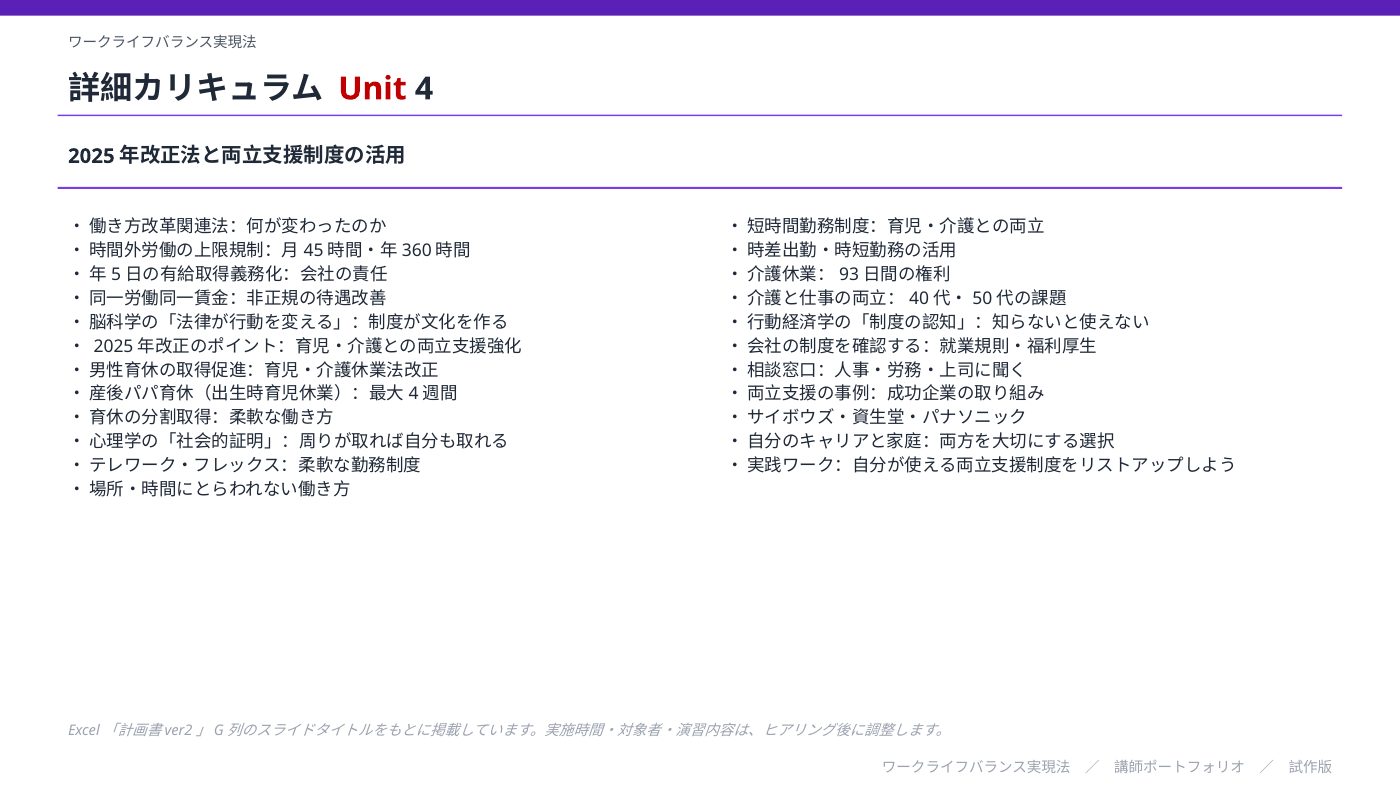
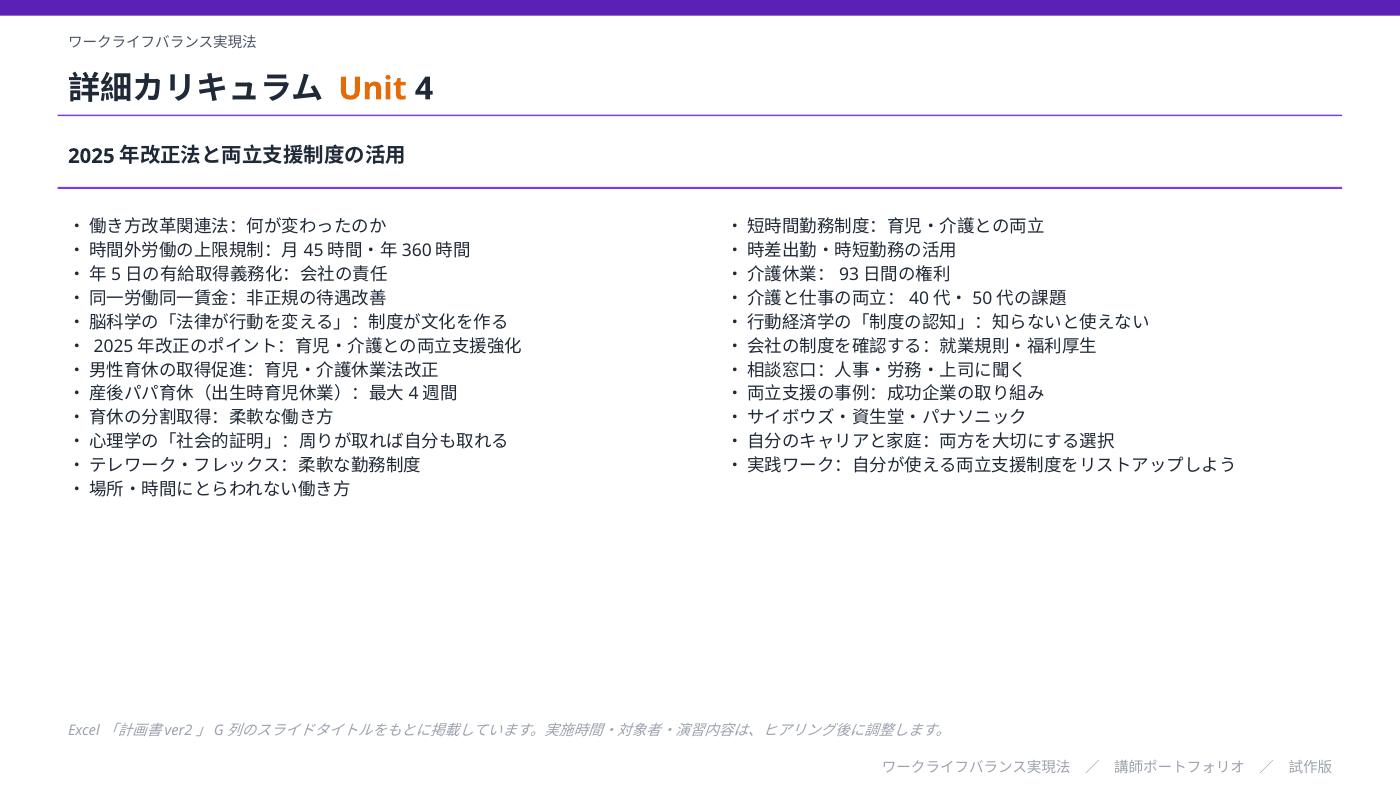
Unit colour: red -> orange (372, 89)
